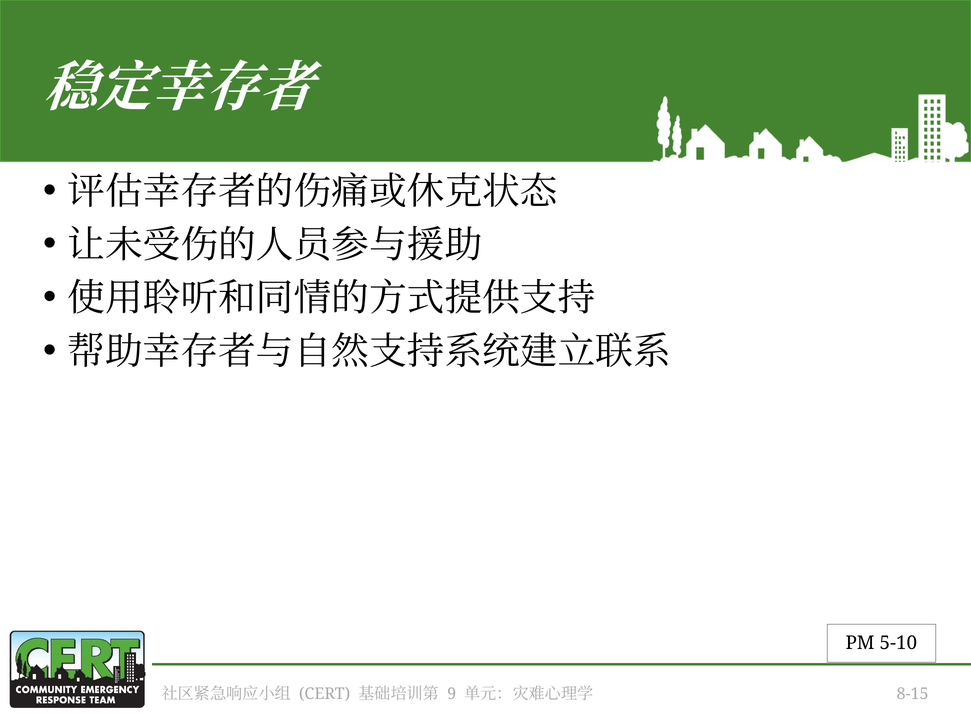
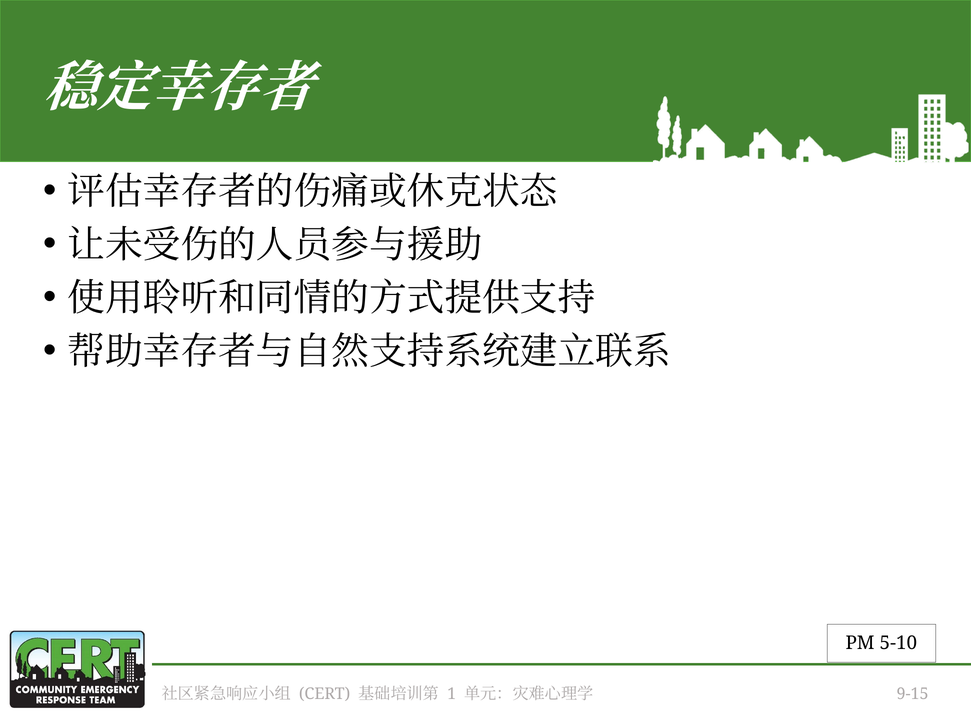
9: 9 -> 1 (452, 694)
8-15: 8-15 -> 9-15 (913, 694)
